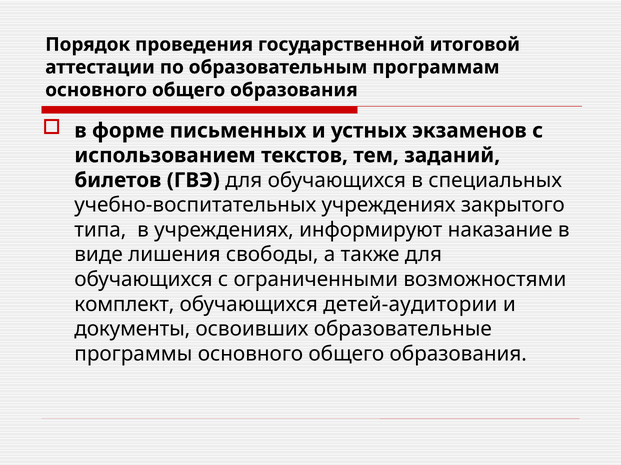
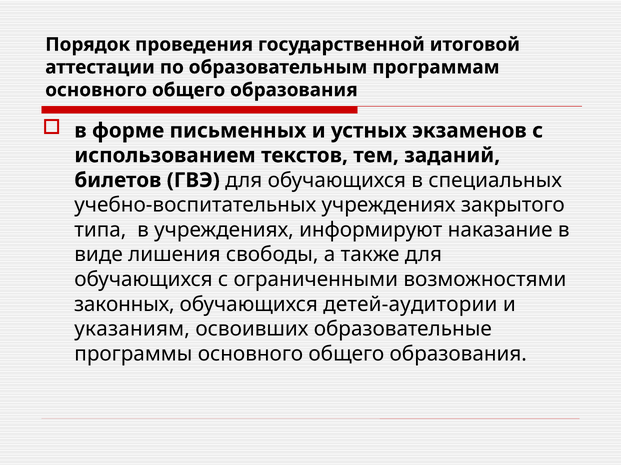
комплект: комплект -> законных (124, 305)
документы: документы -> указаниям (132, 330)
